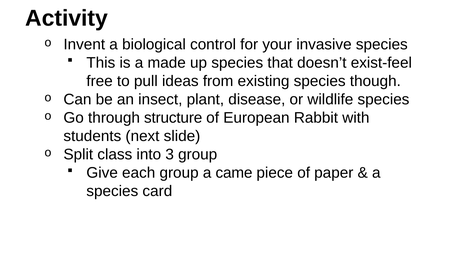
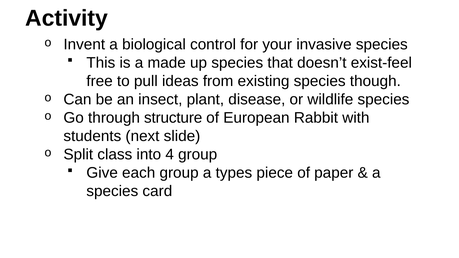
3: 3 -> 4 (170, 155)
came: came -> types (234, 173)
